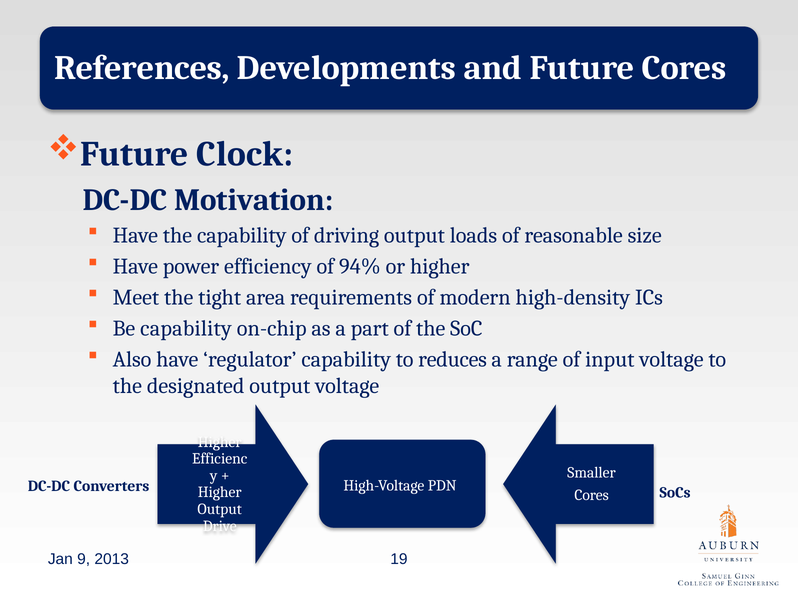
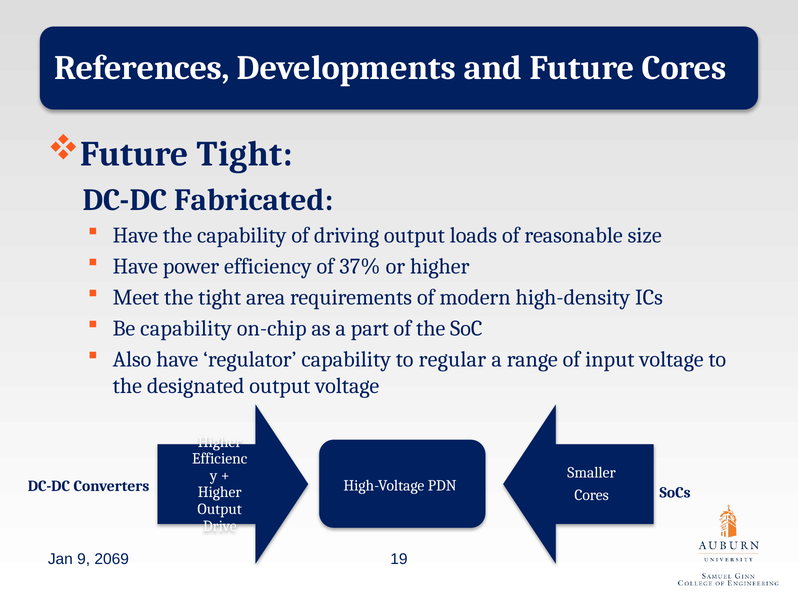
Future Clock: Clock -> Tight (245, 154)
Motivation: Motivation -> Fabricated (254, 200)
94%: 94% -> 37% (360, 267)
reduces: reduces -> regular (452, 360)
2013: 2013 -> 2069 (112, 559)
